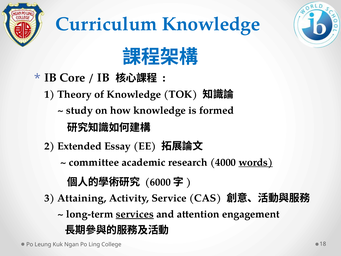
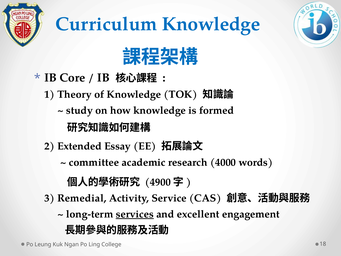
words underline: present -> none (256, 162)
6000: 6000 -> 4900 (158, 182)
Attaining: Attaining -> Remedial (82, 198)
attention: attention -> excellent (198, 214)
